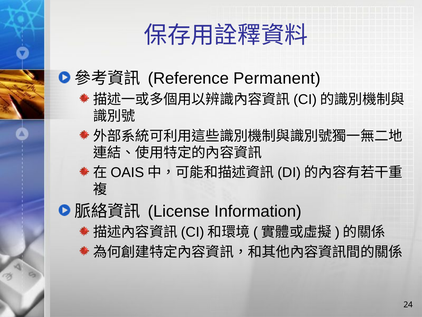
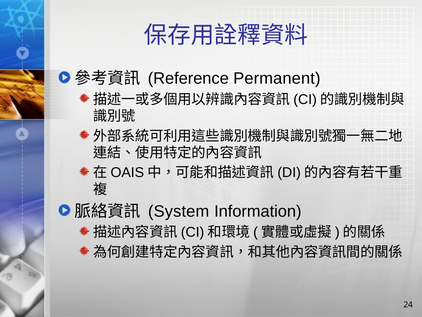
License: License -> System (179, 211)
